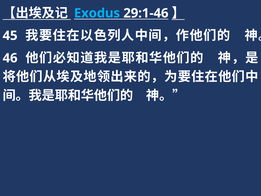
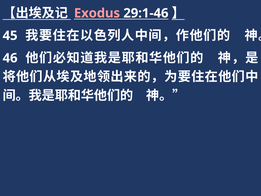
Exodus colour: light blue -> pink (97, 13)
